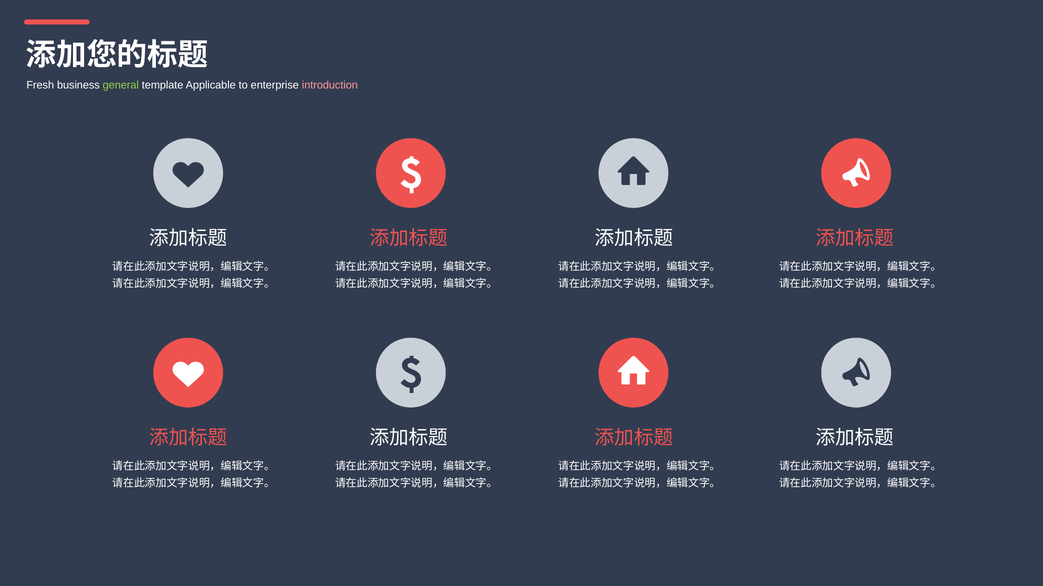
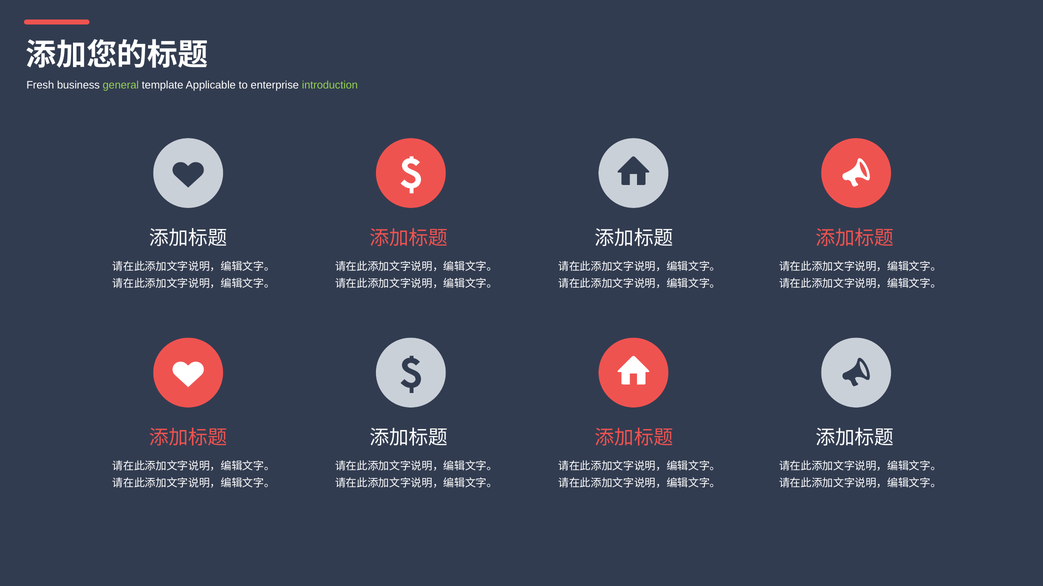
introduction colour: pink -> light green (330, 85)
